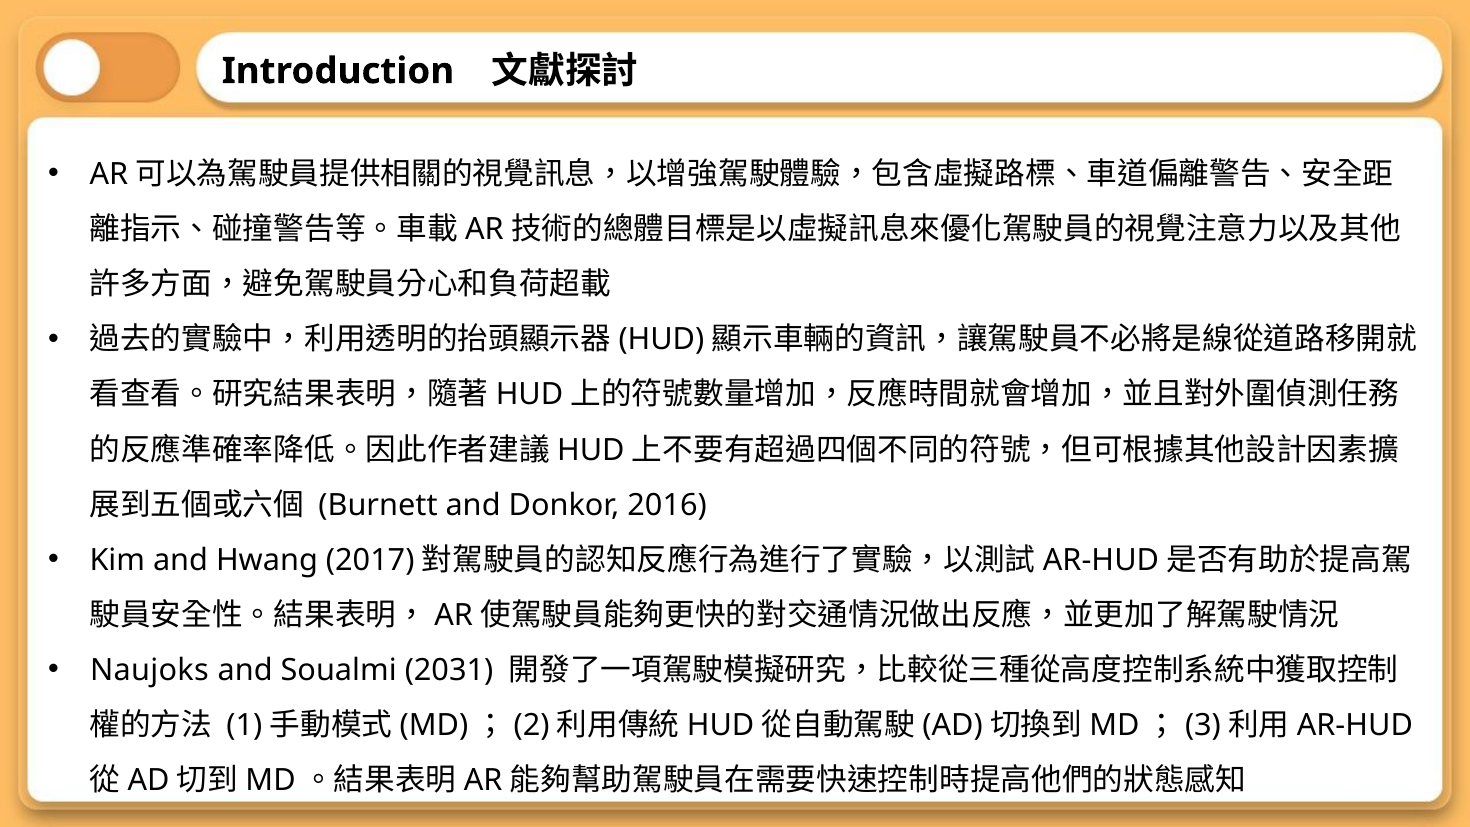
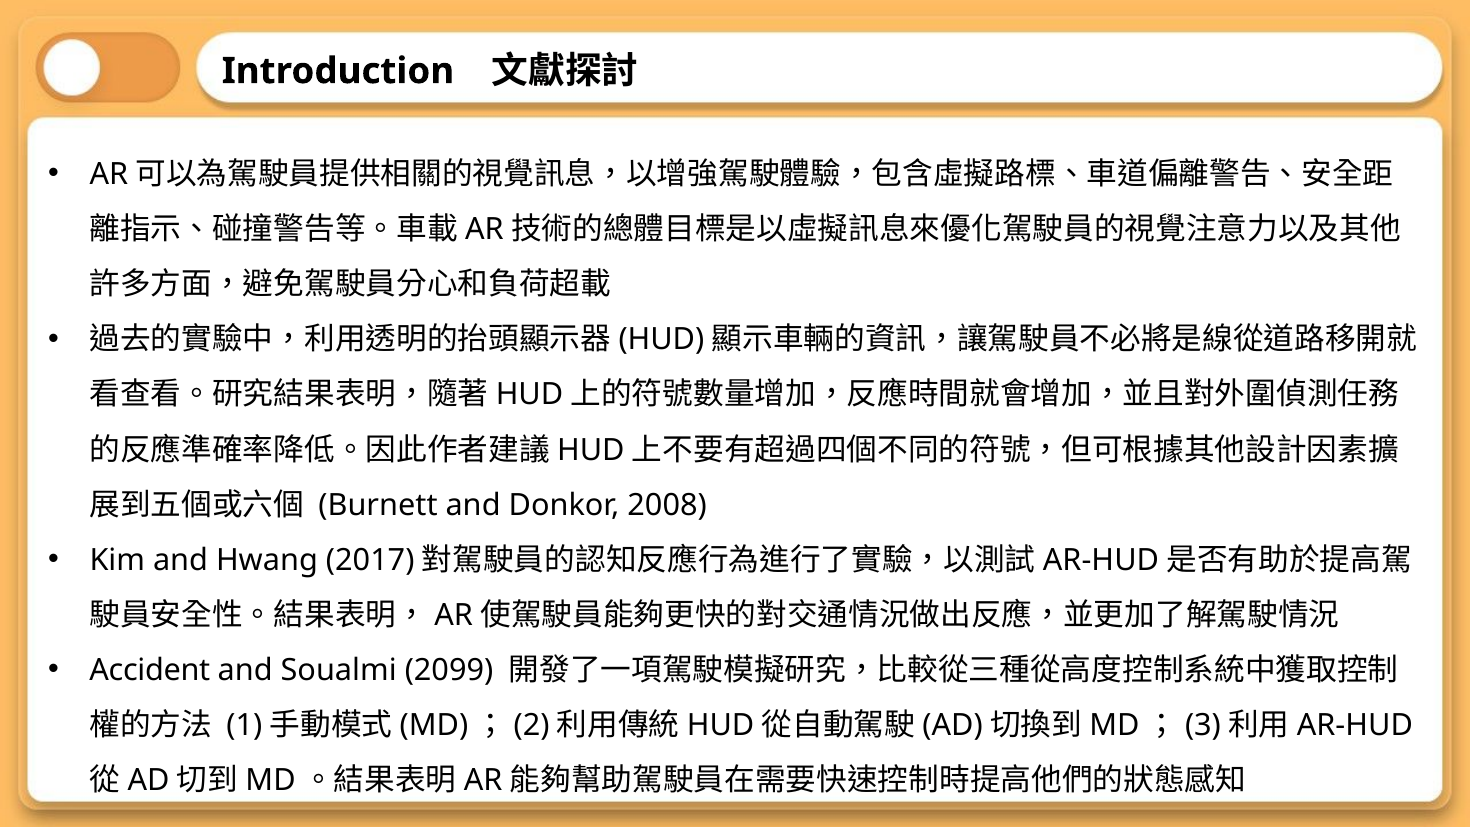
2016: 2016 -> 2008 (667, 505)
Naujoks: Naujoks -> Accident (150, 670)
2031: 2031 -> 2099 (449, 670)
